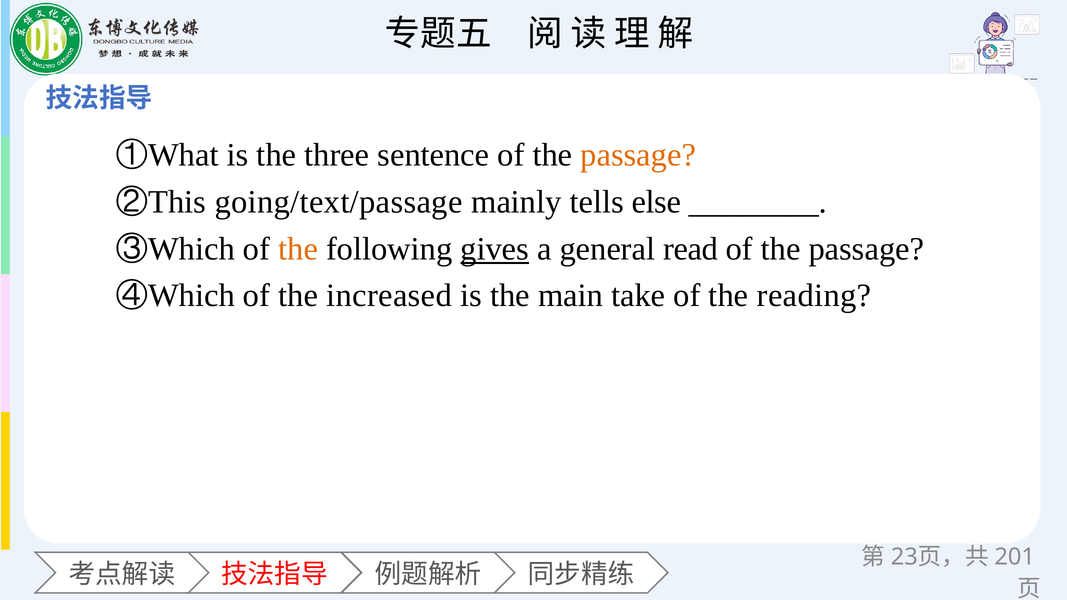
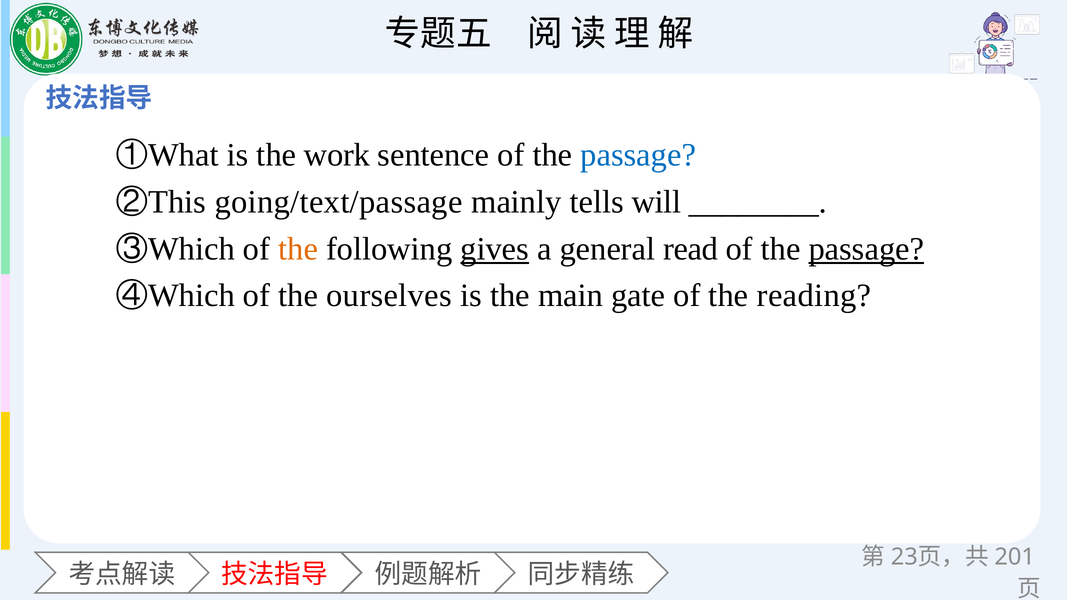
three: three -> work (337, 155)
passage colour: orange -> blue (638, 155)
else: else -> will (656, 202)
passage underline: none -> present (866, 249)
increased: increased -> ourselves (389, 296)
take: take -> gate (638, 296)
